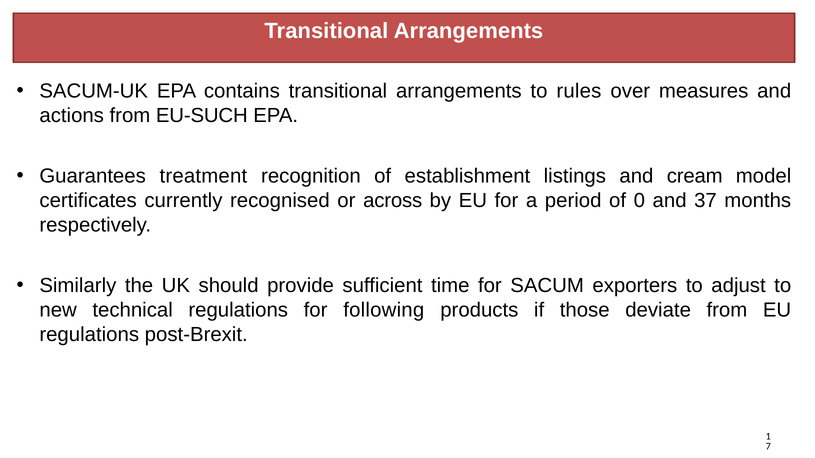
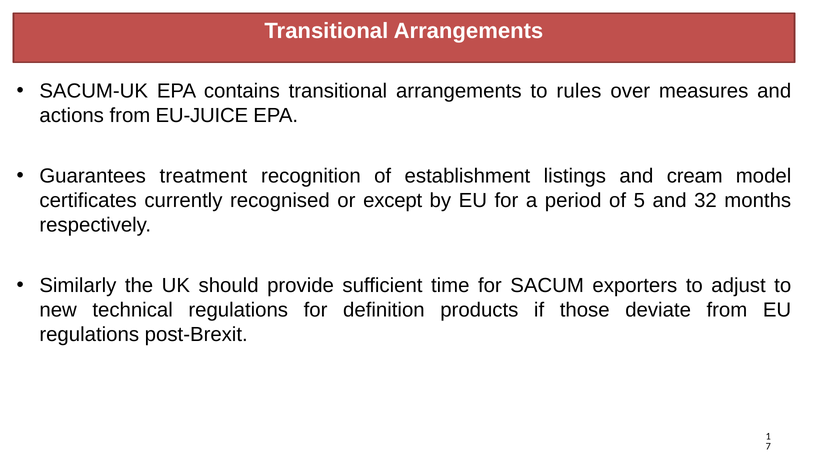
EU-SUCH: EU-SUCH -> EU-JUICE (202, 116)
across: across -> except (393, 201)
0: 0 -> 5 (639, 201)
37: 37 -> 32 (705, 201)
following: following -> definition (384, 310)
